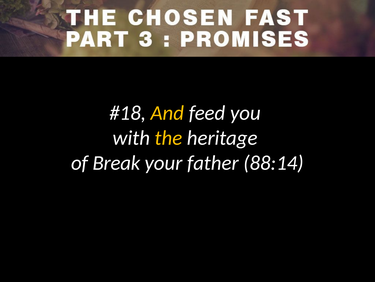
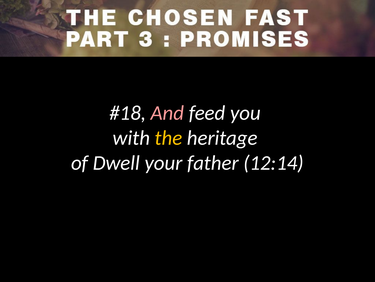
And colour: yellow -> pink (167, 113)
Break: Break -> Dwell (116, 163)
88:14: 88:14 -> 12:14 (274, 163)
